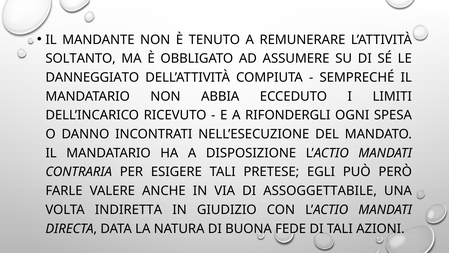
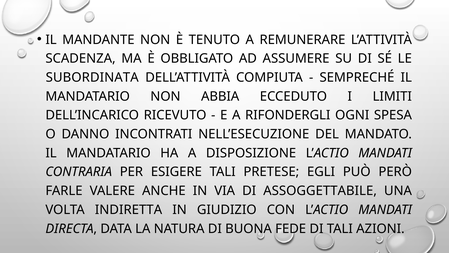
SOLTANTO: SOLTANTO -> SCADENZA (81, 58)
DANNEGGIATO: DANNEGGIATO -> SUBORDINATA (92, 77)
